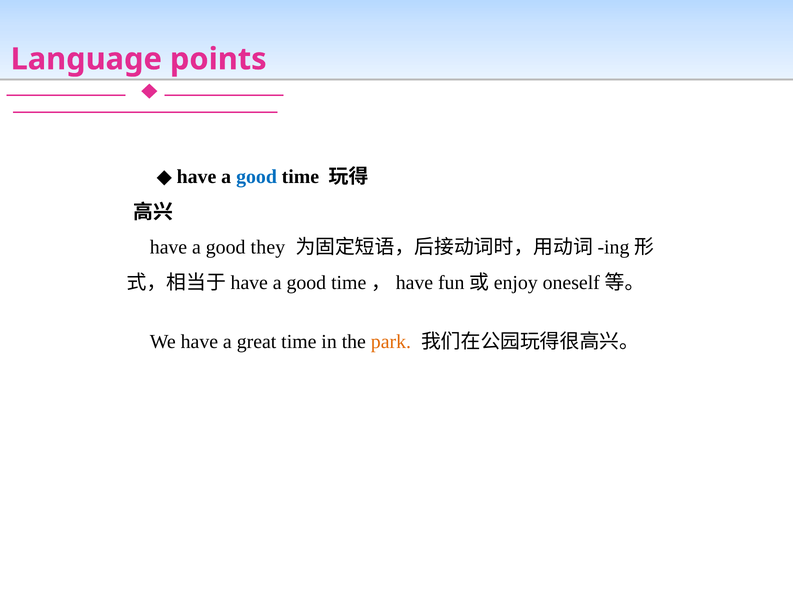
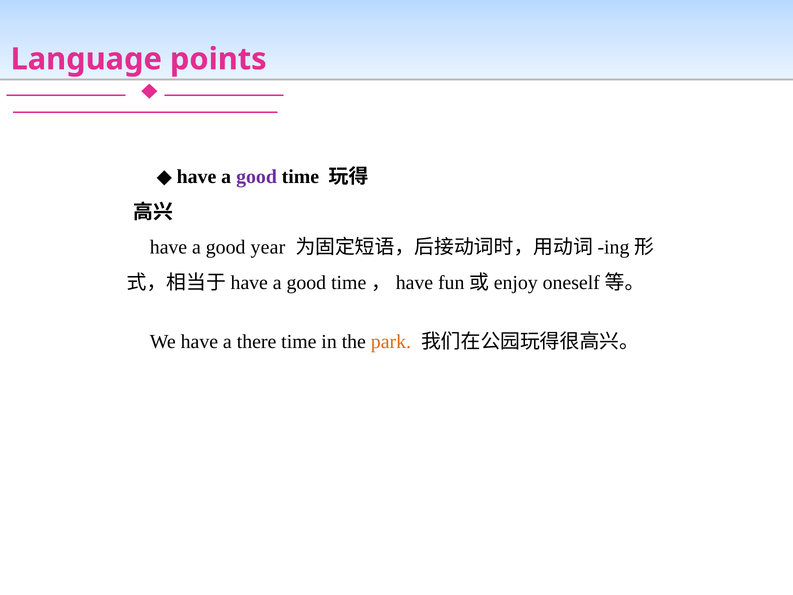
good colour: blue -> purple (257, 177)
they: they -> year (268, 247)
great: great -> there (257, 341)
